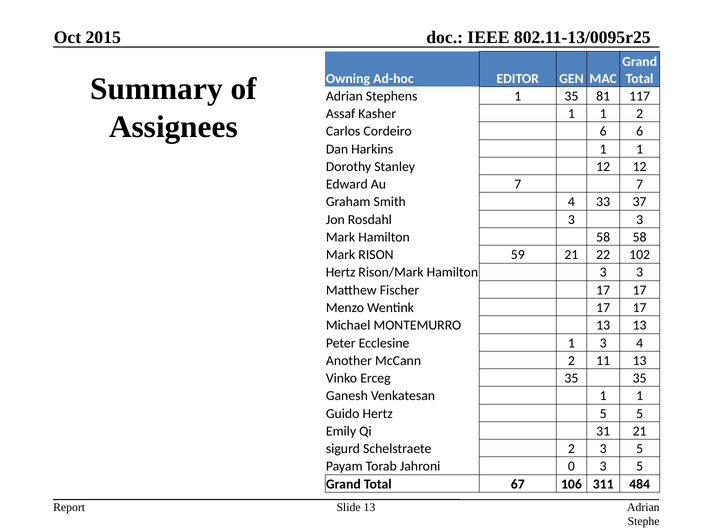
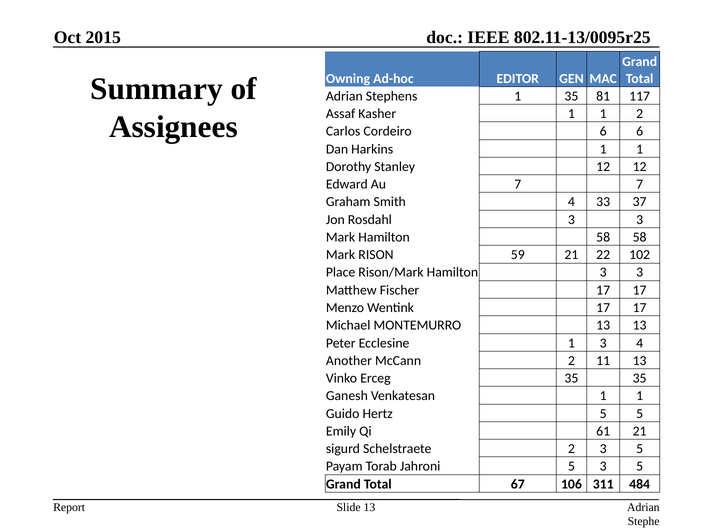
Hertz: Hertz -> Place (341, 273)
31: 31 -> 61 (603, 432)
Jahroni 0: 0 -> 5 (571, 467)
